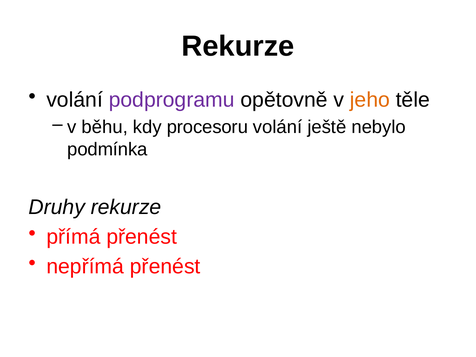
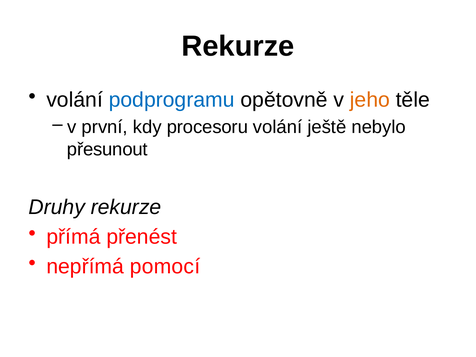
podprogramu colour: purple -> blue (172, 100)
běhu: běhu -> první (105, 127)
podmínka: podmínka -> přesunout (107, 149)
nepřímá přenést: přenést -> pomocí (165, 267)
